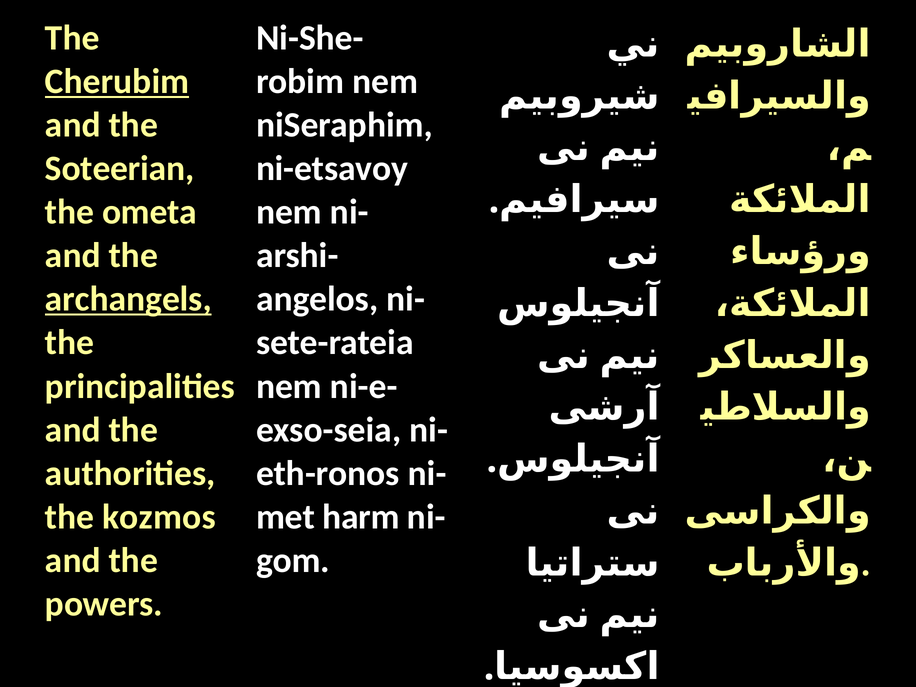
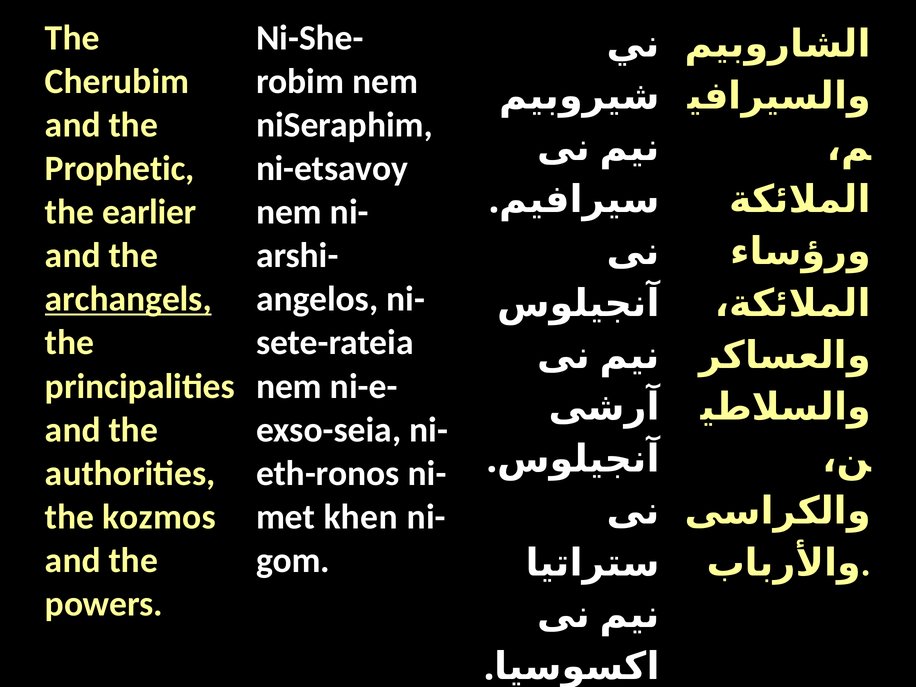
Cherubim underline: present -> none (117, 82)
Soteerian: Soteerian -> Prophetic (120, 169)
ometa: ometa -> earlier (149, 212)
harm: harm -> khen (361, 517)
